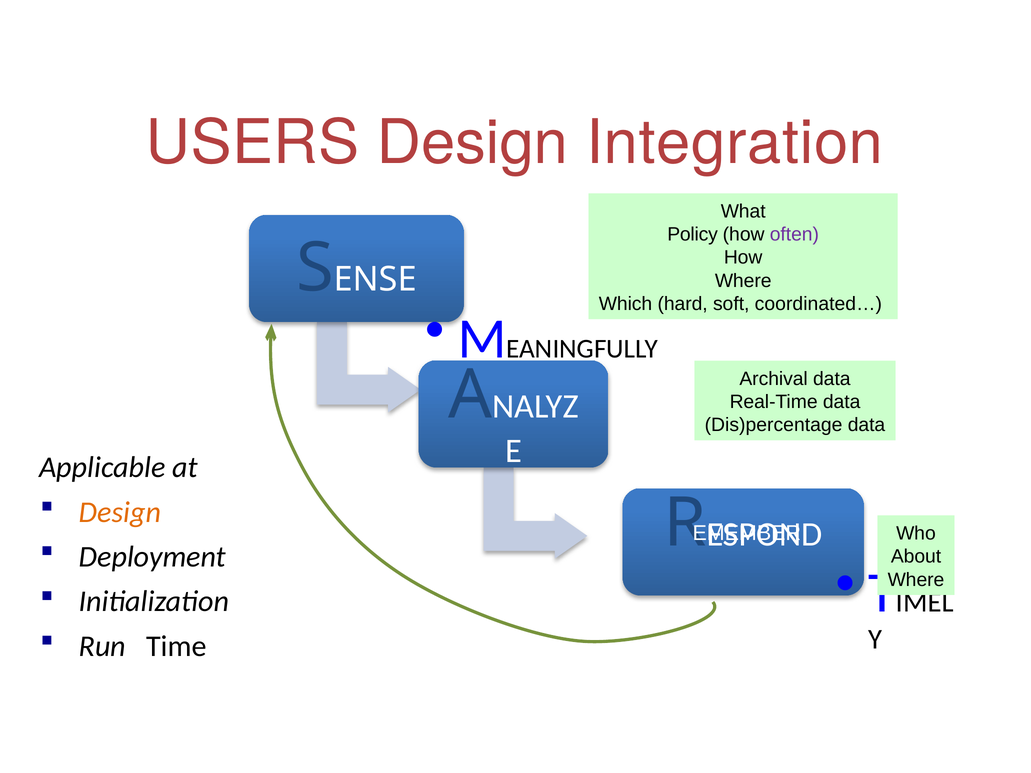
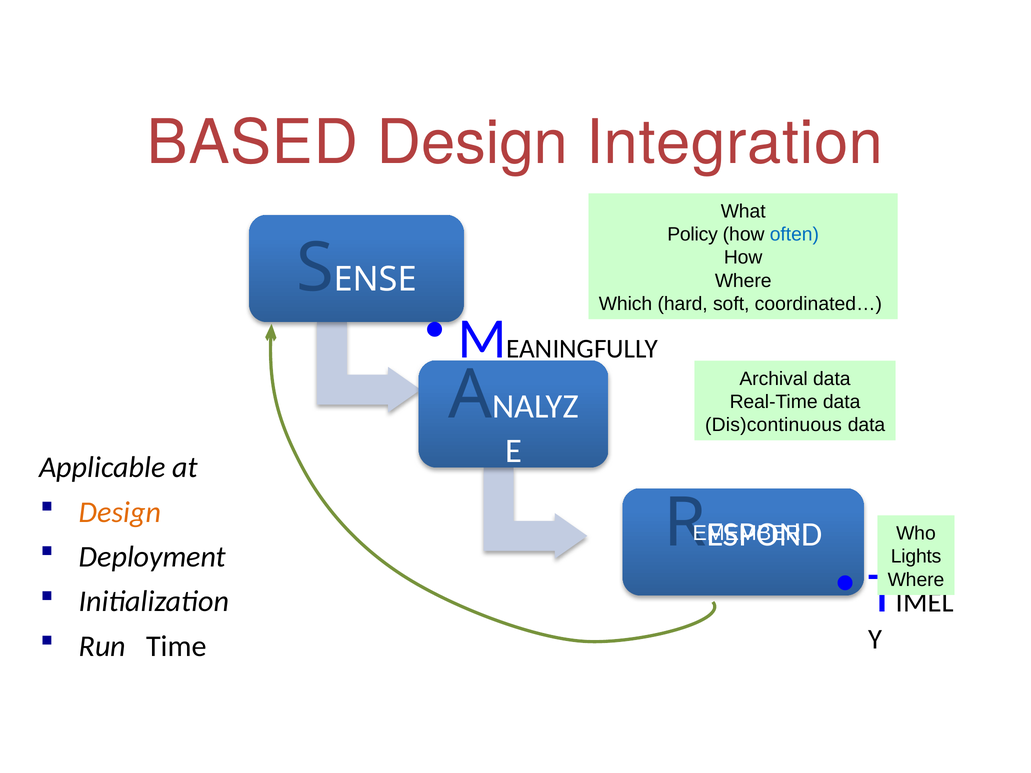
USERS: USERS -> BASED (252, 143)
often colour: purple -> blue (794, 235)
Dis)percentage: Dis)percentage -> Dis)continuous (773, 425)
About: About -> Lights (916, 557)
